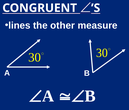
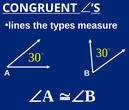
other: other -> types (63, 25)
